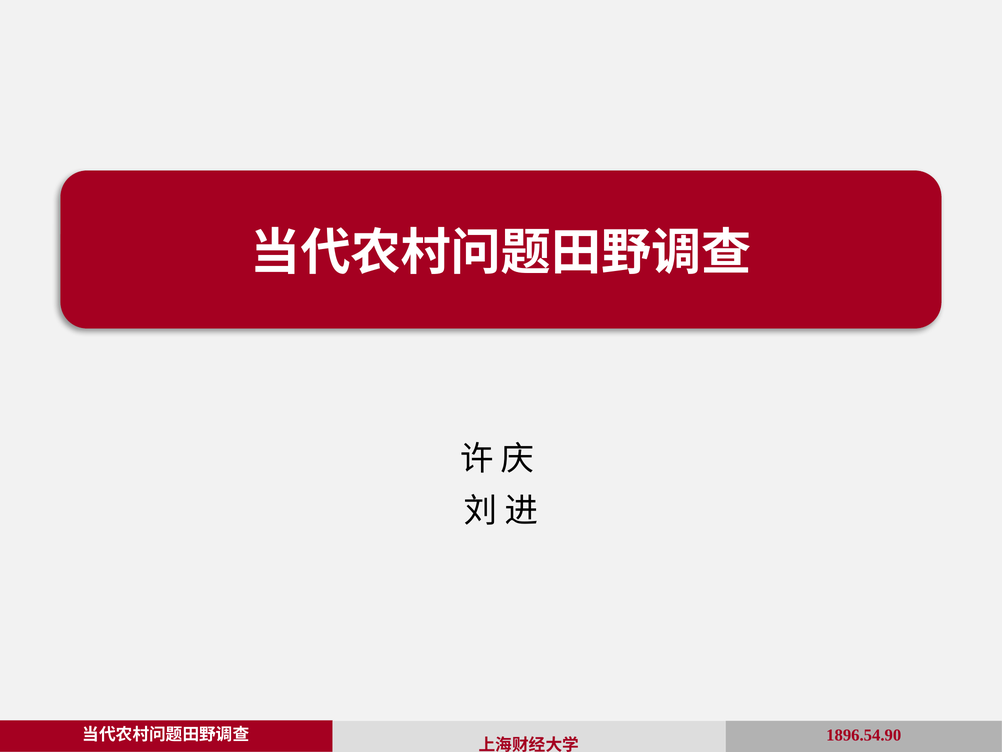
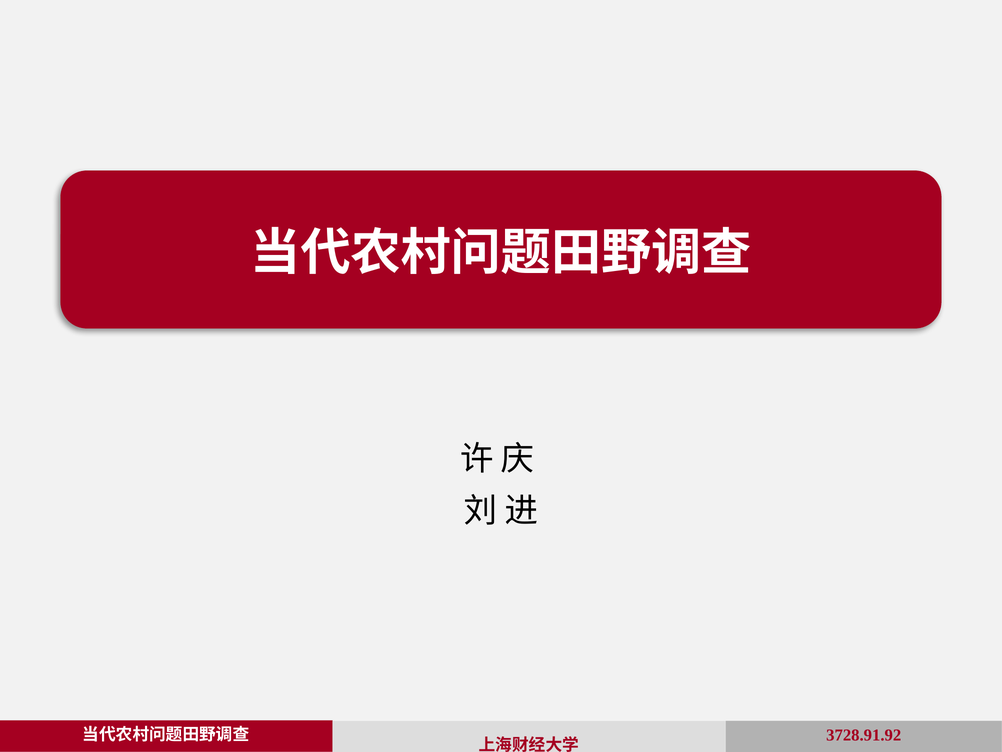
1896.54.90: 1896.54.90 -> 3728.91.92 (864, 735)
